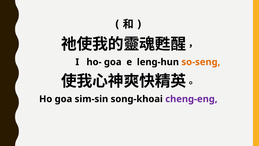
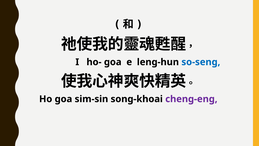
so-seng colour: orange -> blue (201, 62)
